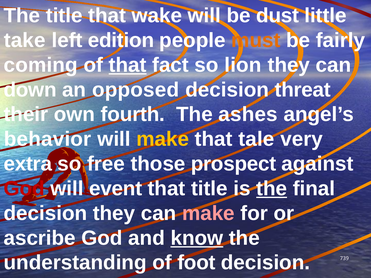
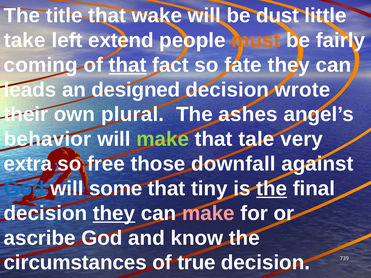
edition: edition -> extend (121, 40)
lion: lion -> fate (243, 65)
down: down -> leads (30, 90)
opposed: opposed -> designed (136, 90)
threat: threat -> wrote (303, 90)
fourth: fourth -> plural (133, 115)
make colour: yellow -> light green (163, 139)
prospect: prospect -> downfall (233, 164)
God colour: red -> blue (24, 189)
event: event -> some (116, 189)
that title: title -> tiny (209, 189)
they underline: none -> present (114, 213)
know underline: present -> none (197, 238)
understanding: understanding -> circumstances (75, 263)
foot: foot -> true (196, 263)
